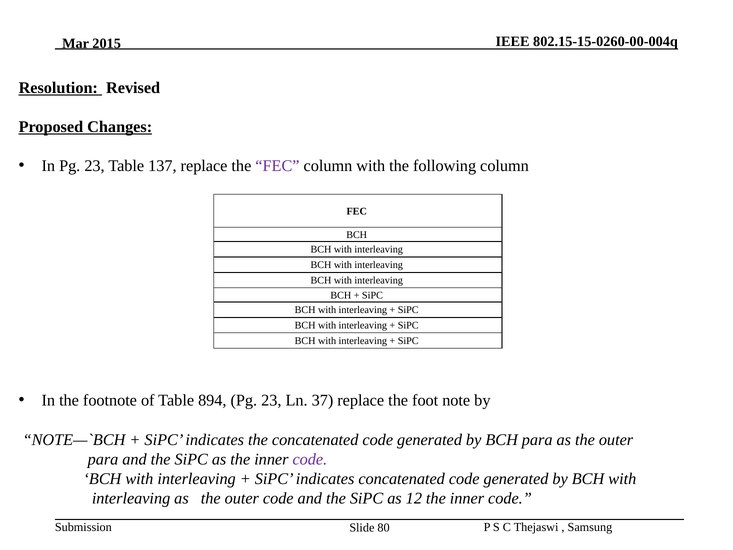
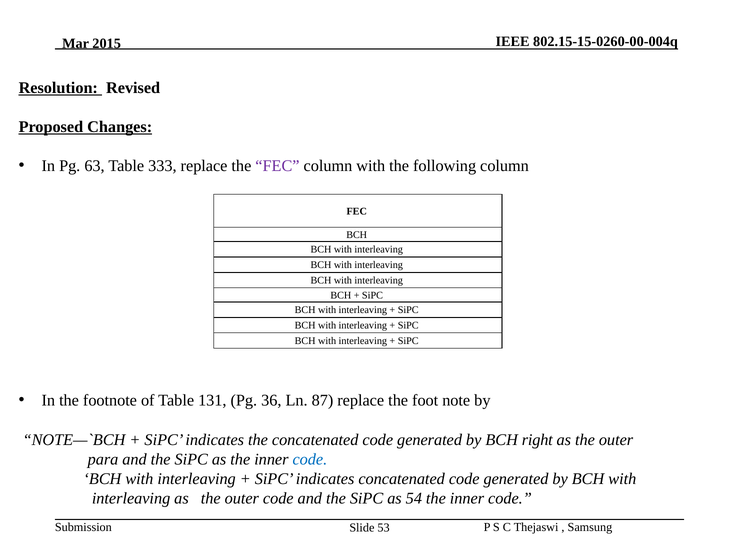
In Pg 23: 23 -> 63 (95, 166)
137: 137 -> 333 (162, 166)
894: 894 -> 131 (212, 400)
23: 23 -> 36 (271, 400)
37: 37 -> 87 (322, 400)
BCH para: para -> right (537, 439)
code colour: purple -> blue (310, 459)
12: 12 -> 54 (414, 498)
80: 80 -> 53 (384, 527)
